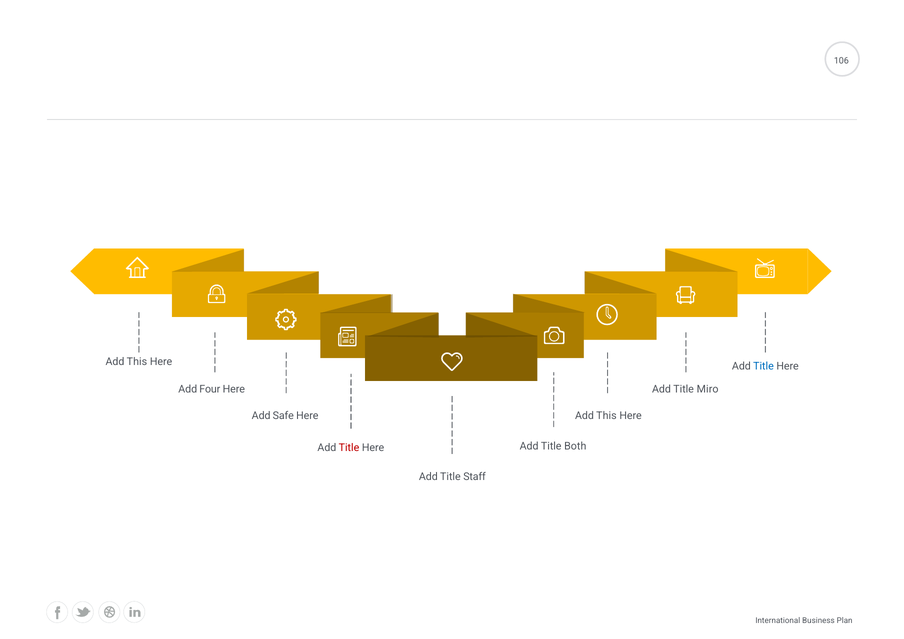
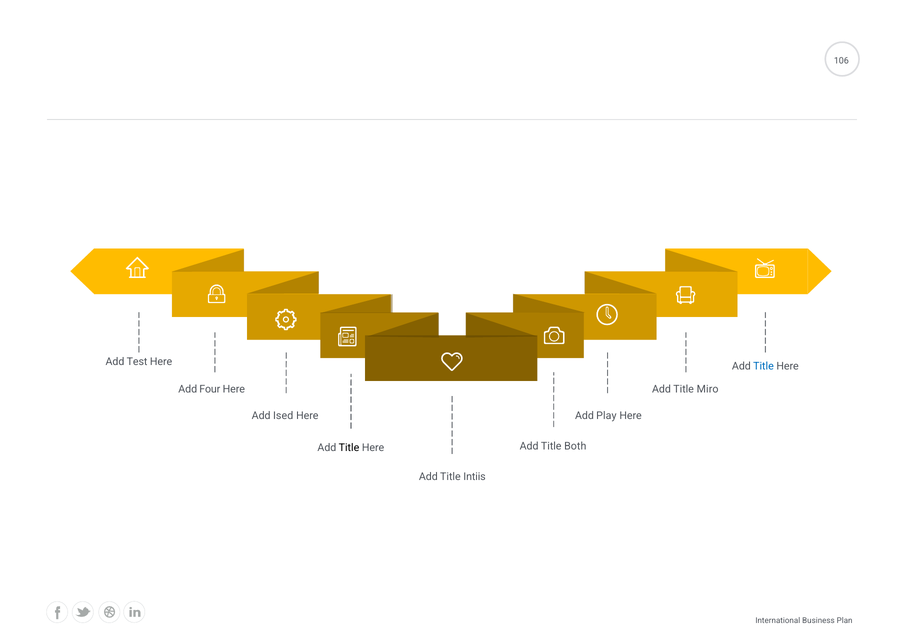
This: This -> Test (137, 362)
Safe: Safe -> Ised (283, 416)
This: This -> Play (606, 416)
Title colour: red -> black (349, 448)
Staff: Staff -> Intiis (475, 476)
